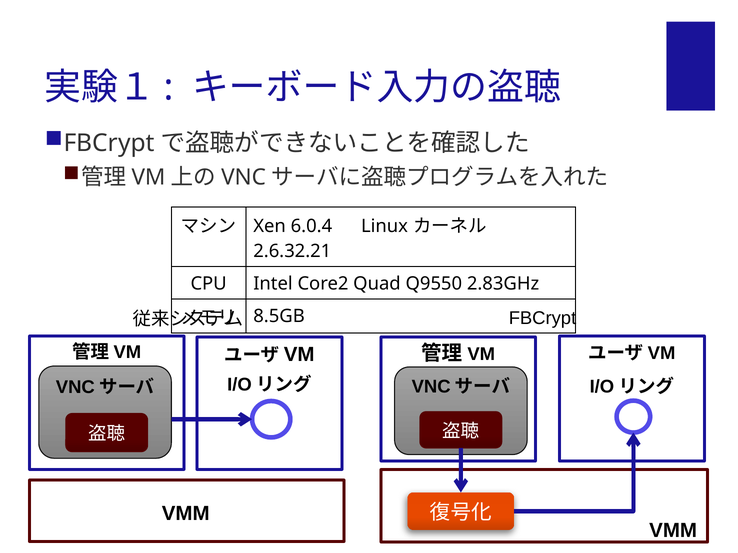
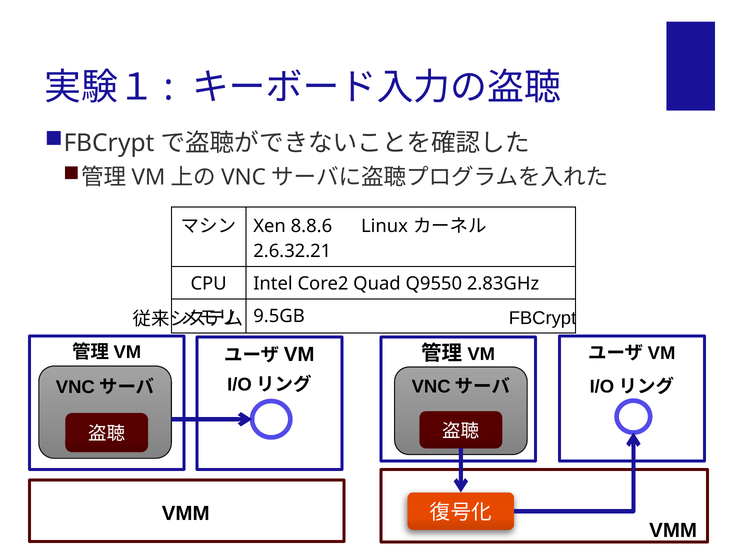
6.0.4: 6.0.4 -> 8.8.6 (311, 226)
8.5GB: 8.5GB -> 9.5GB (279, 316)
